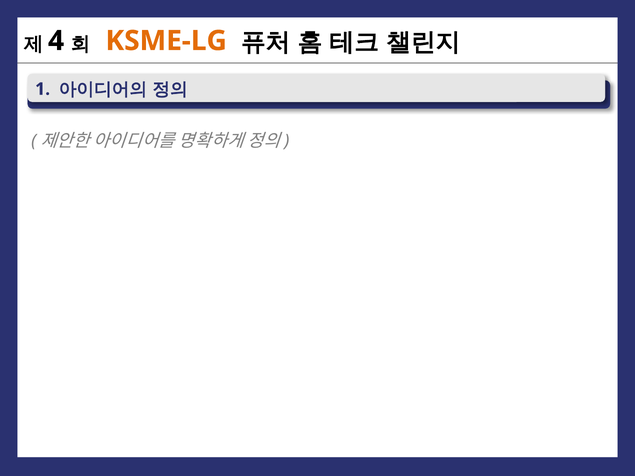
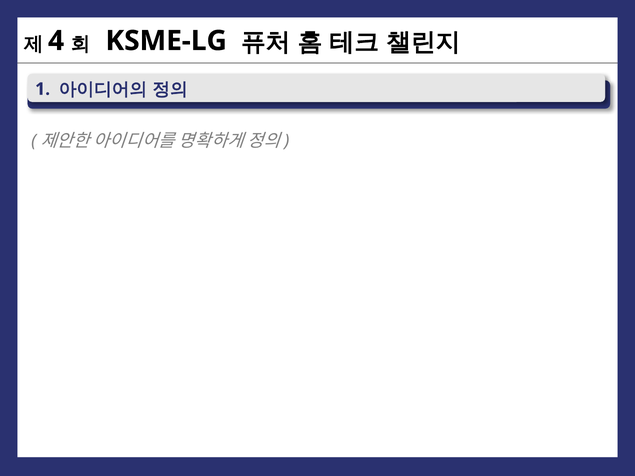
KSME-LG colour: orange -> black (166, 41)
